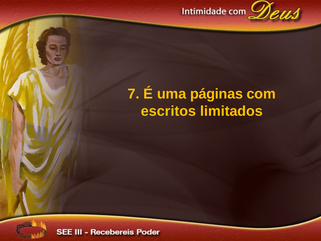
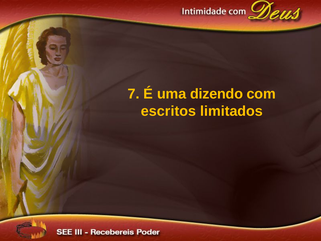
páginas: páginas -> dizendo (217, 94)
